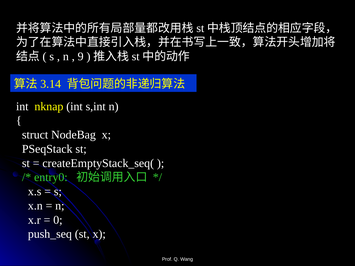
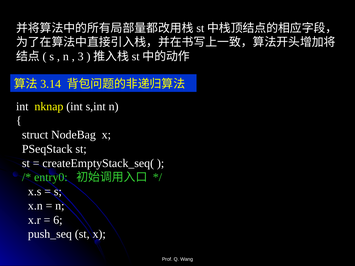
9: 9 -> 3 (81, 57)
0: 0 -> 6 (58, 220)
